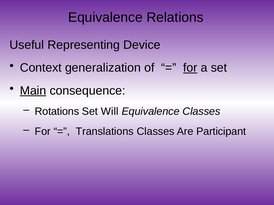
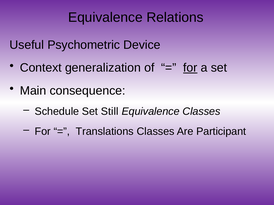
Representing: Representing -> Psychometric (84, 45)
Main underline: present -> none (33, 91)
Rotations: Rotations -> Schedule (57, 112)
Will: Will -> Still (110, 112)
